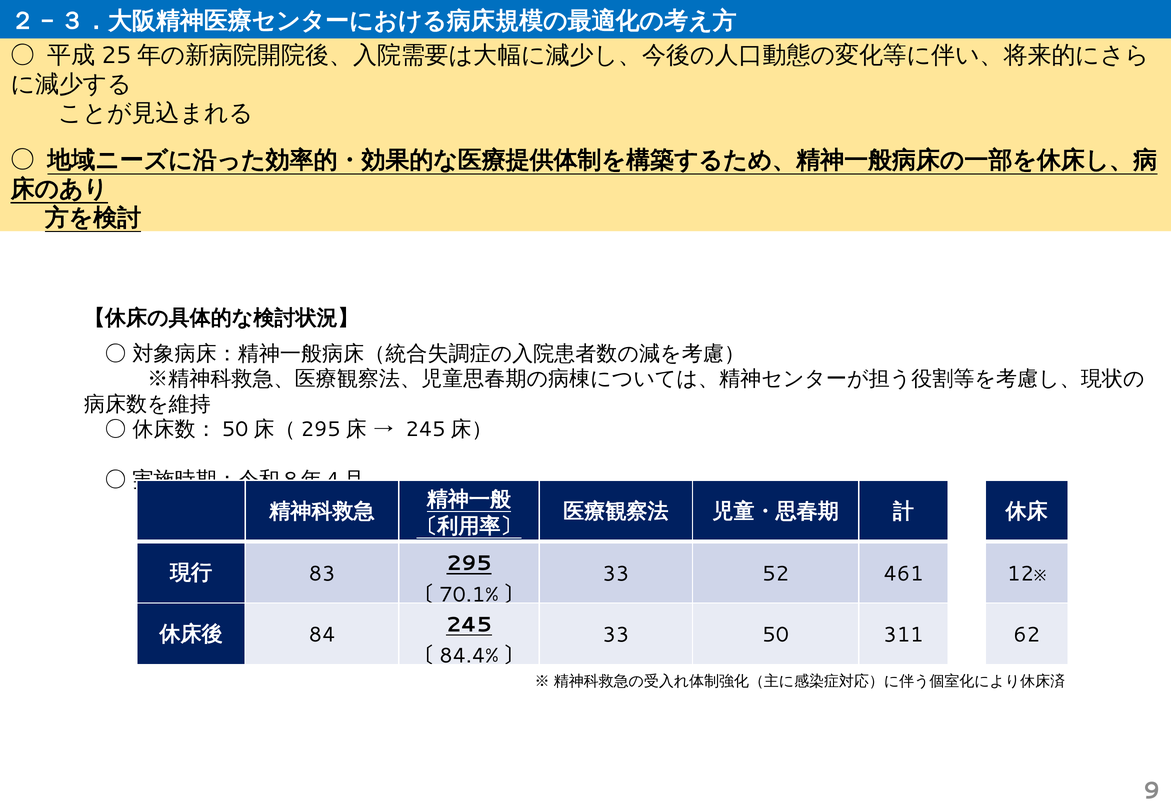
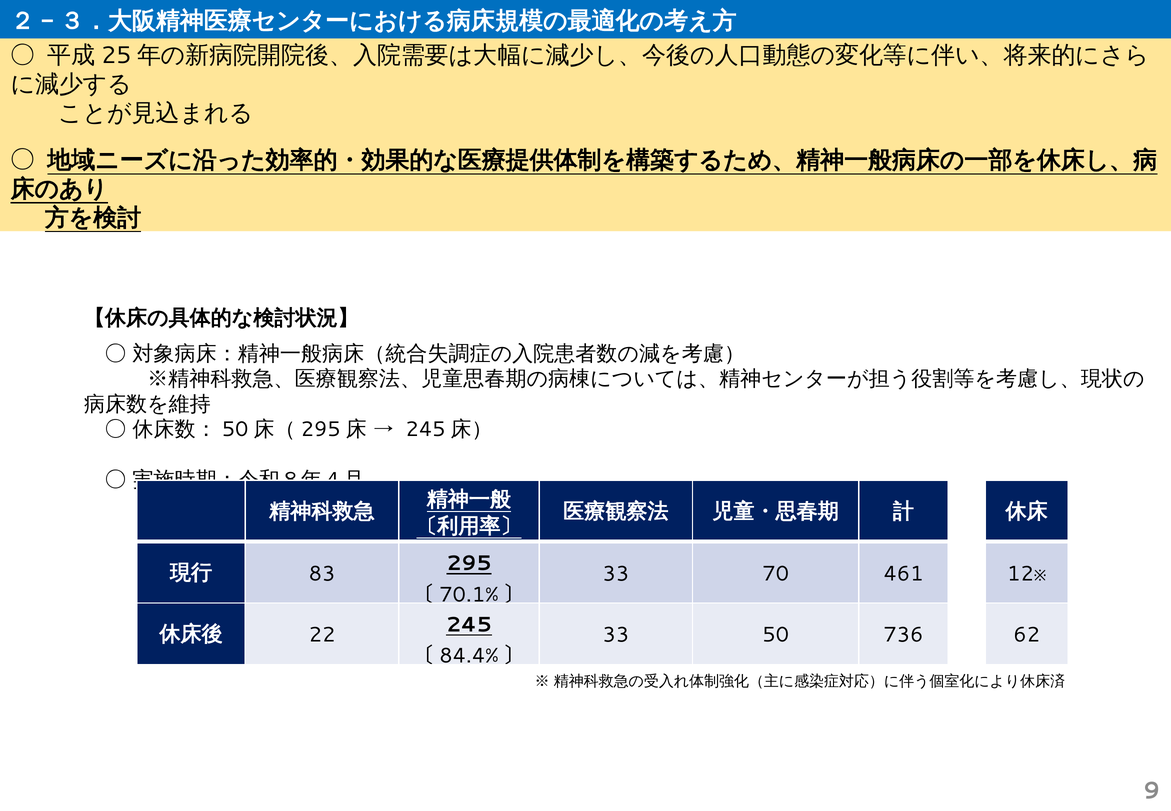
52: 52 -> 70 (776, 573)
84: 84 -> 22 (322, 635)
311: 311 -> 736 (903, 635)
